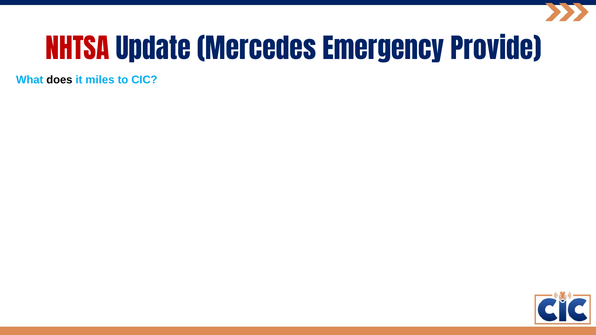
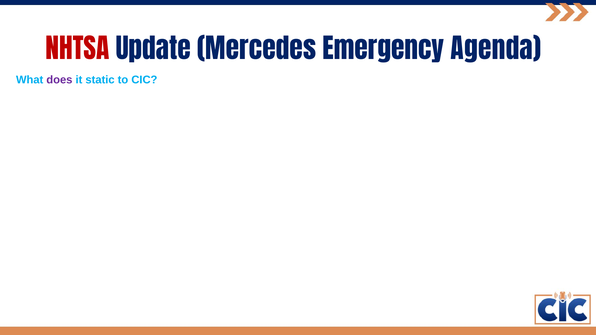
Provide: Provide -> Agenda (496, 50)
does colour: black -> purple (59, 80)
miles: miles -> static (100, 80)
